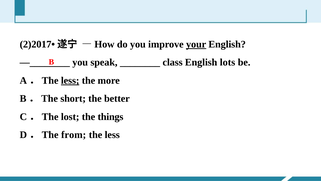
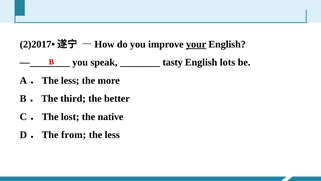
class: class -> tasty (173, 62)
less underline: present -> none (70, 80)
short: short -> third (73, 98)
things: things -> native (111, 116)
